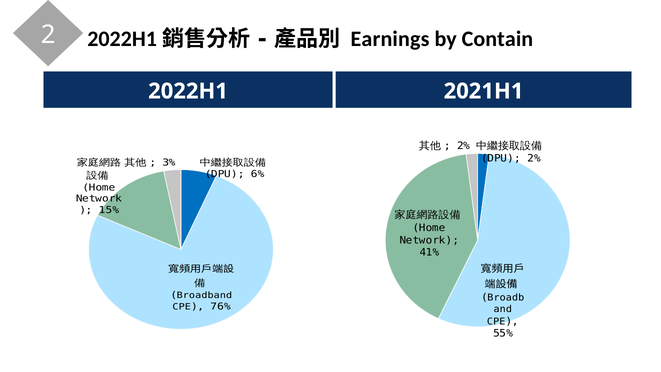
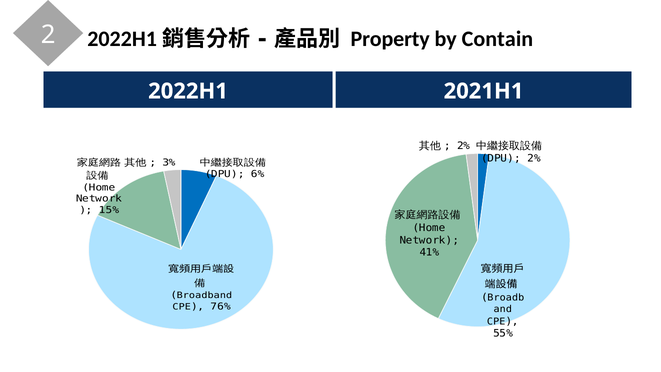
Earnings: Earnings -> Property (390, 39)
